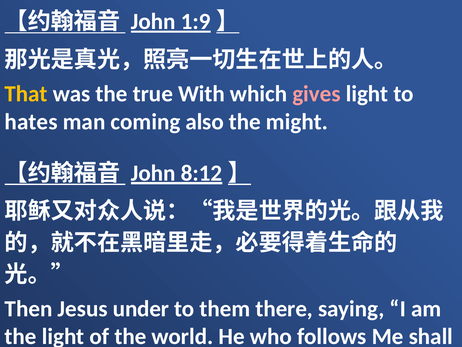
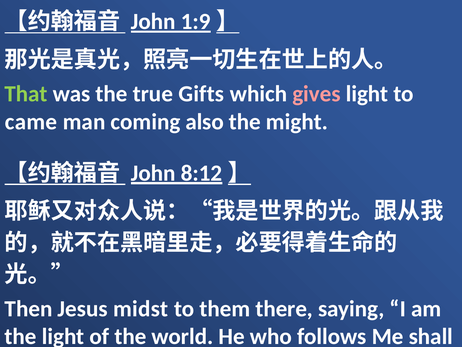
That colour: yellow -> light green (26, 94)
With: With -> Gifts (201, 94)
hates: hates -> came (31, 122)
under: under -> midst (141, 308)
